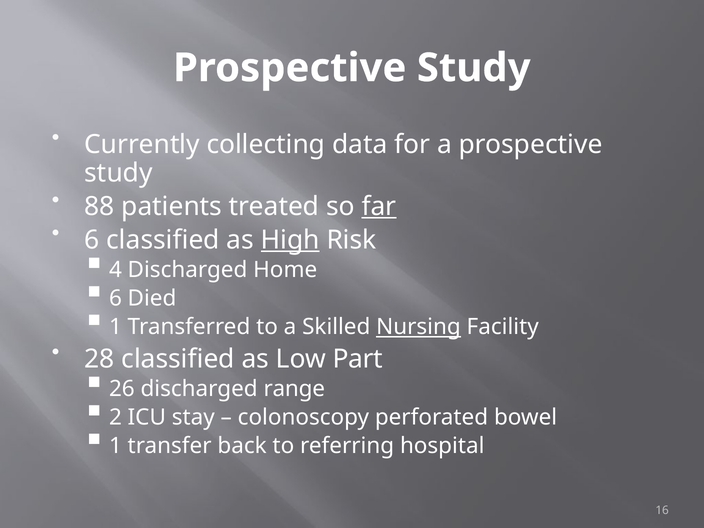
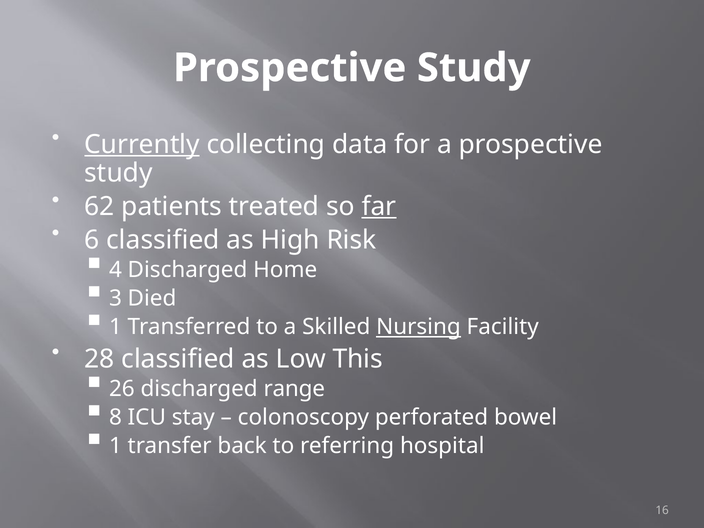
Currently underline: none -> present (142, 144)
88: 88 -> 62 (99, 206)
High underline: present -> none (290, 240)
6: 6 -> 3 (115, 298)
Part: Part -> This (358, 359)
2: 2 -> 8 (115, 417)
